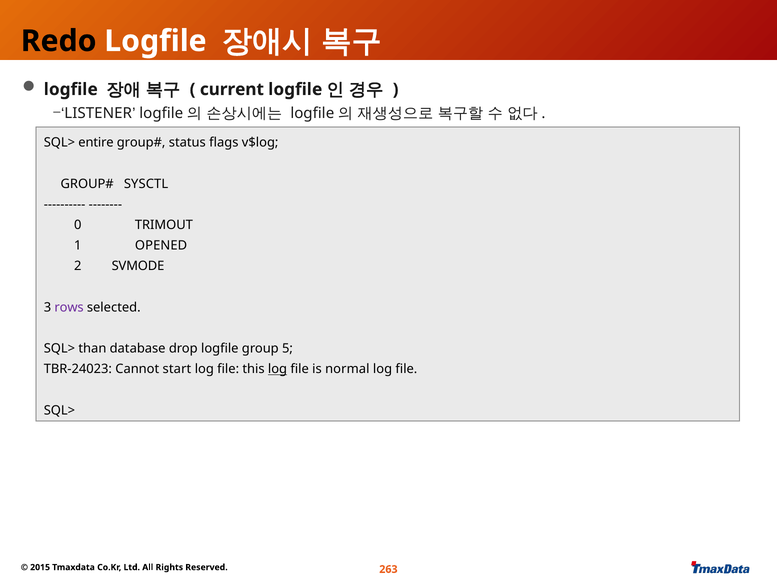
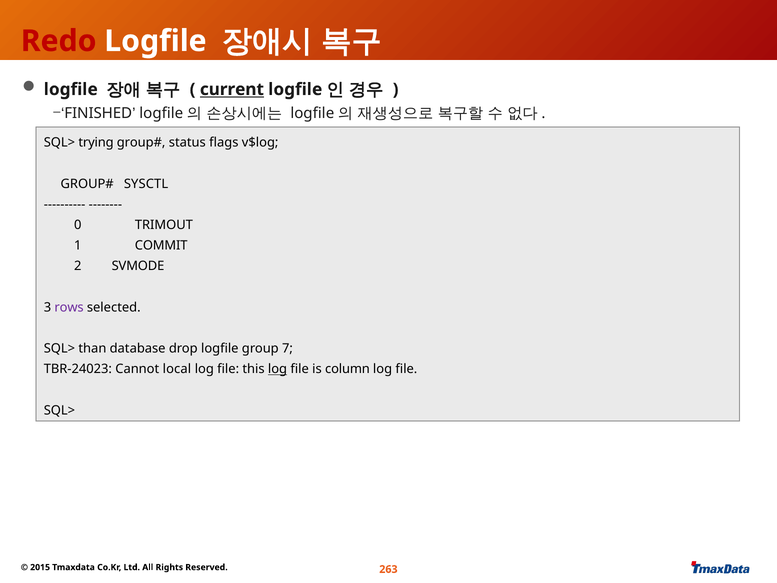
Redo colour: black -> red (59, 41)
current underline: none -> present (232, 89)
LISTENER: LISTENER -> FINISHED (98, 113)
entire: entire -> trying (96, 143)
OPENED: OPENED -> COMMIT (161, 245)
5: 5 -> 7 (287, 348)
start: start -> local (177, 369)
normal: normal -> column (347, 369)
